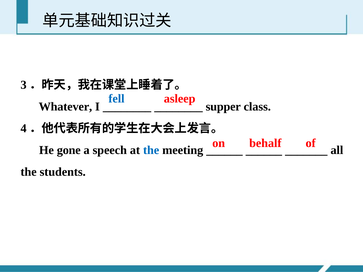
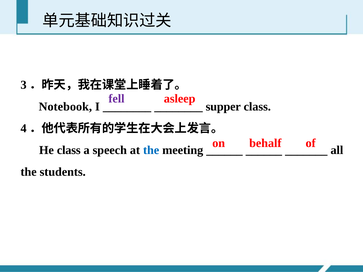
fell colour: blue -> purple (116, 99)
Whatever: Whatever -> Notebook (65, 107)
He gone: gone -> class (69, 150)
